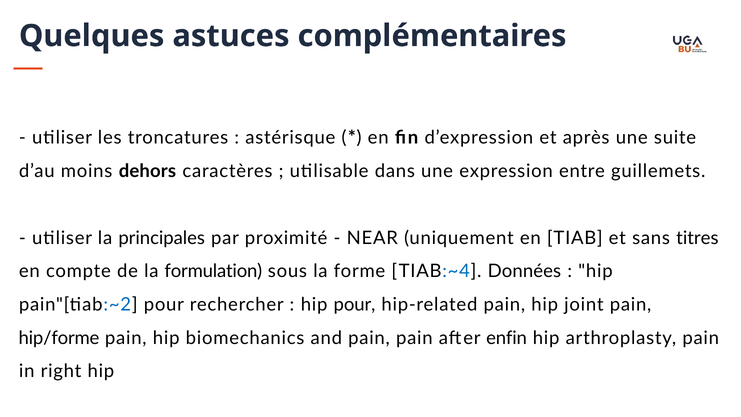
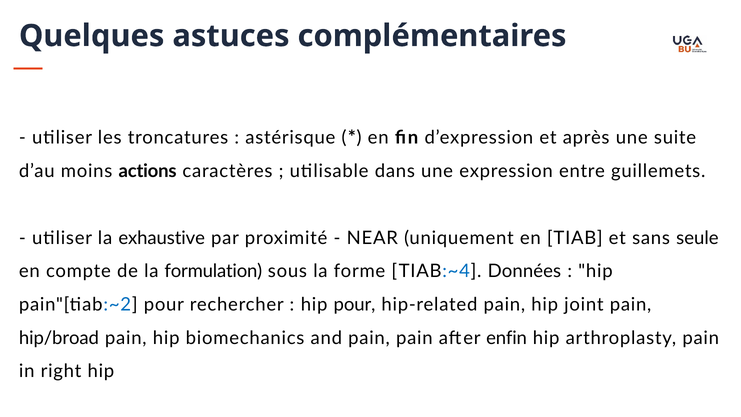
dehors: dehors -> actions (148, 171)
principales: principales -> exhaustive (162, 238)
titres: titres -> seule (697, 238)
hip/forme: hip/forme -> hip/broad (59, 338)
